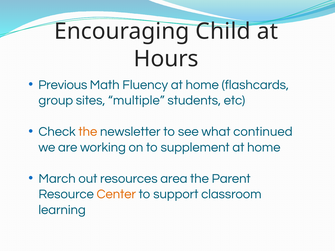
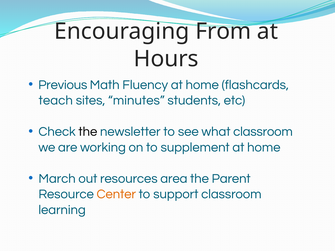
Child: Child -> From (223, 31)
group: group -> teach (56, 101)
multiple: multiple -> minutes (136, 101)
the colour: orange -> black (88, 132)
what continued: continued -> classroom (263, 132)
